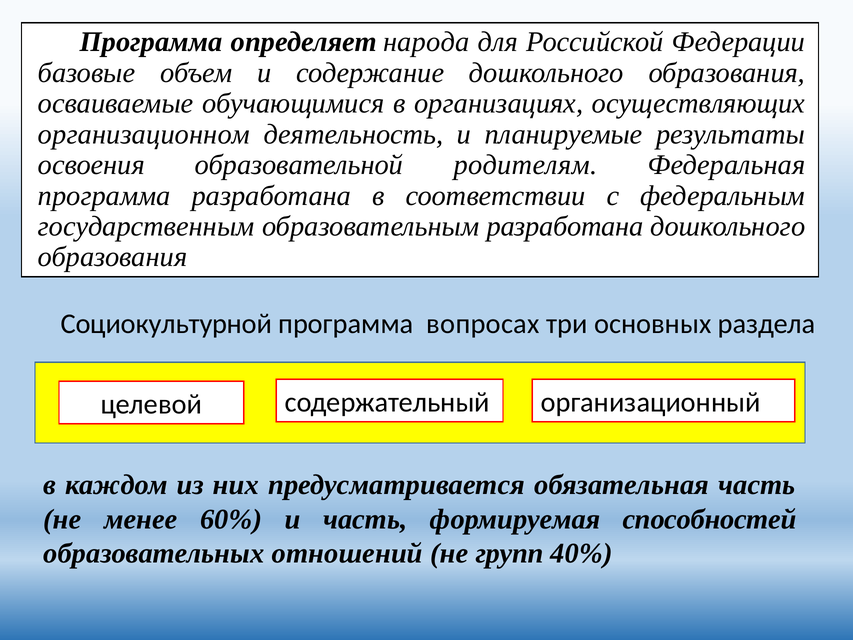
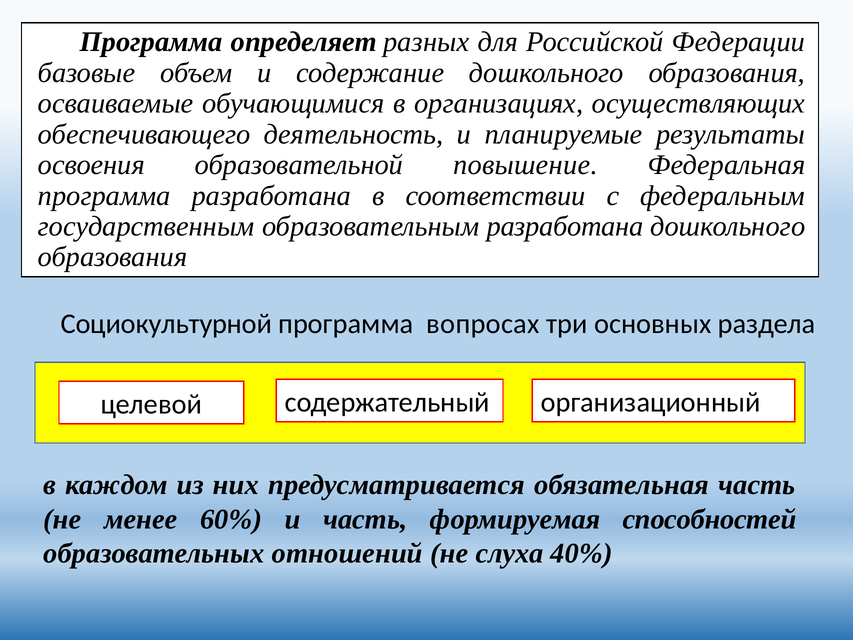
народа: народа -> разных (426, 42)
организационном: организационном -> обеспечивающего (144, 134)
родителям: родителям -> повышение (525, 165)
групп: групп -> слуха (509, 553)
